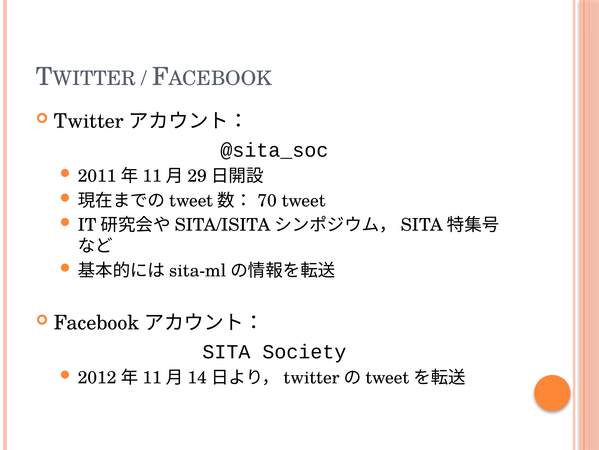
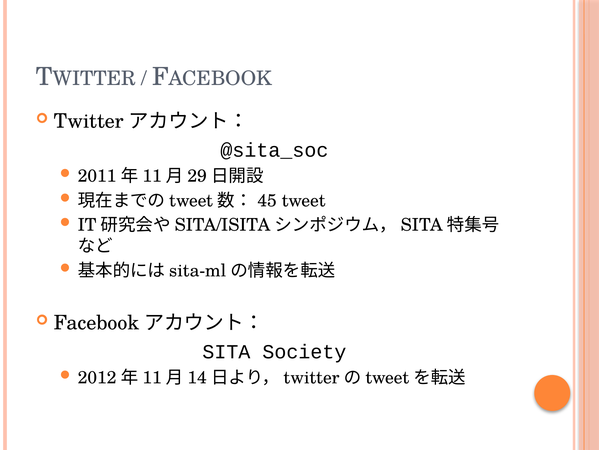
70: 70 -> 45 (267, 200)
